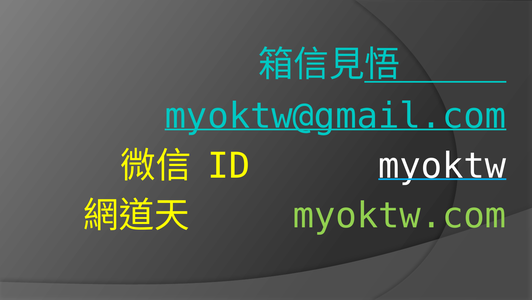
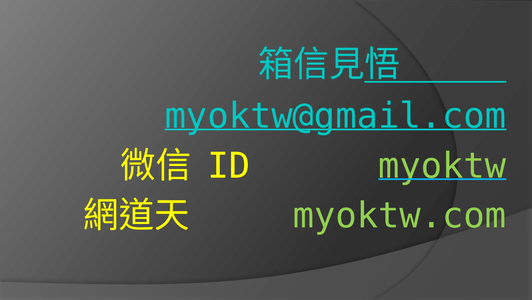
myoktw colour: white -> light green (442, 166)
